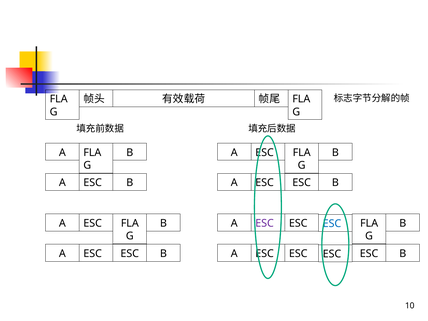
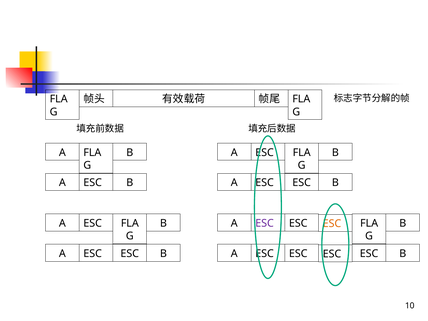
ESC colour: blue -> orange (332, 224)
